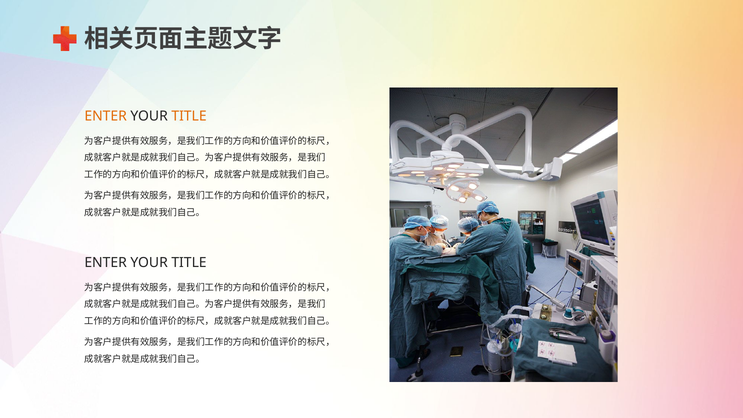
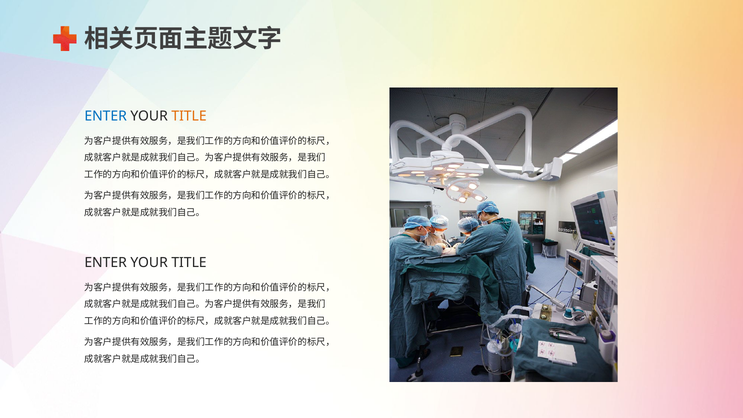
ENTER colour: orange -> blue (106, 116)
